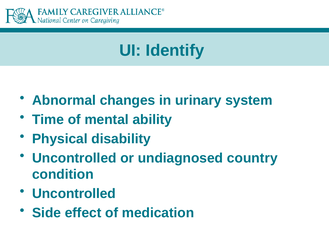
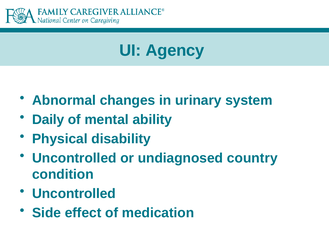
Identify: Identify -> Agency (175, 50)
Time: Time -> Daily (48, 119)
